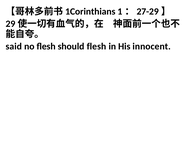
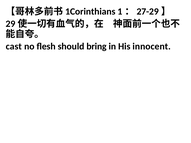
said: said -> cast (14, 46)
should flesh: flesh -> bring (97, 46)
